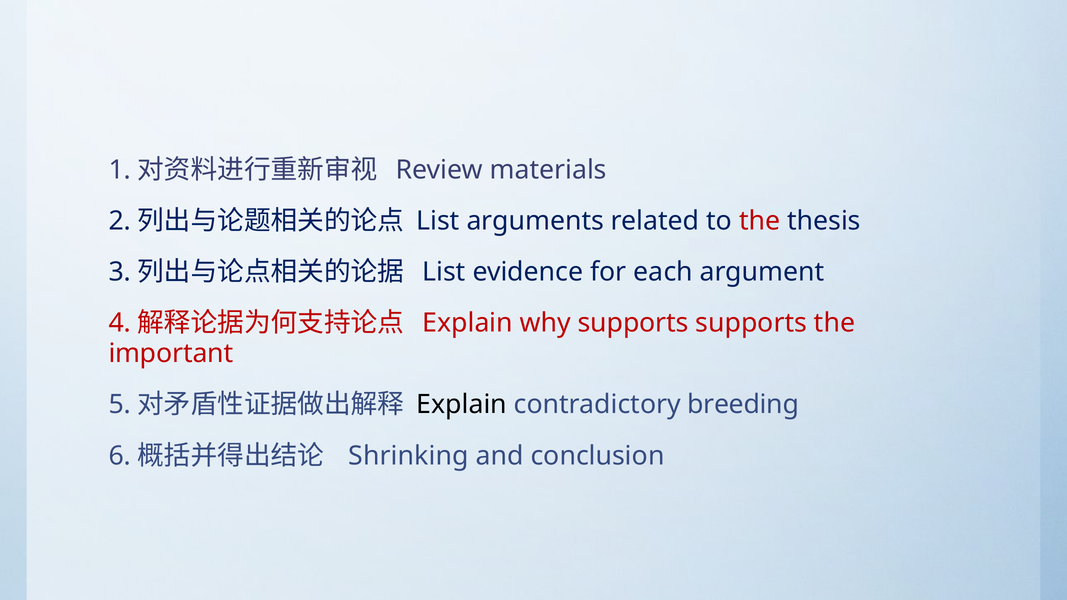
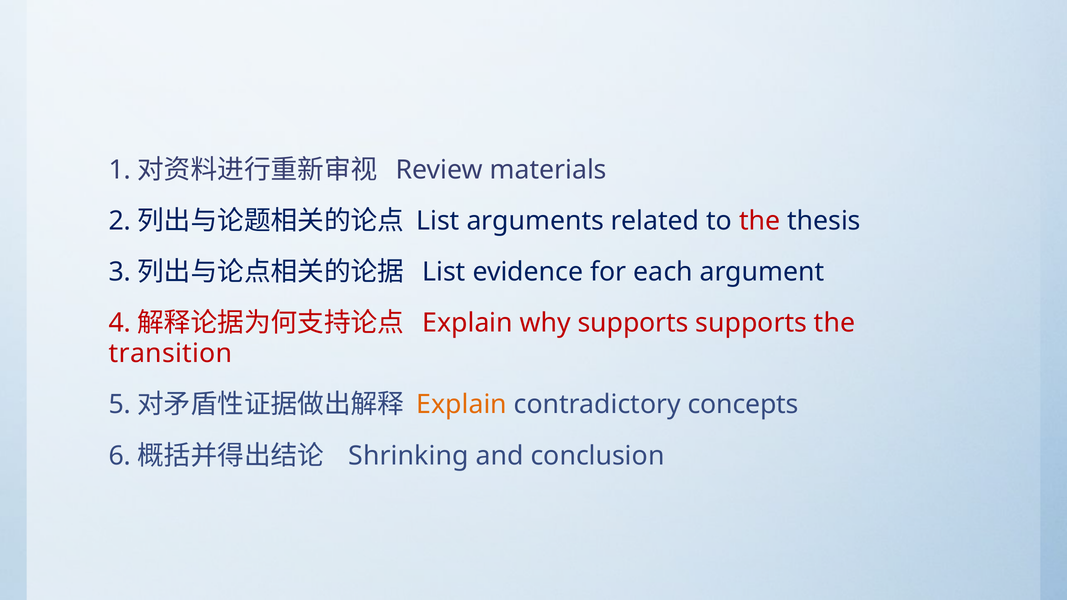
important: important -> transition (171, 354)
Explain colour: black -> orange (462, 405)
breeding: breeding -> concepts (743, 405)
